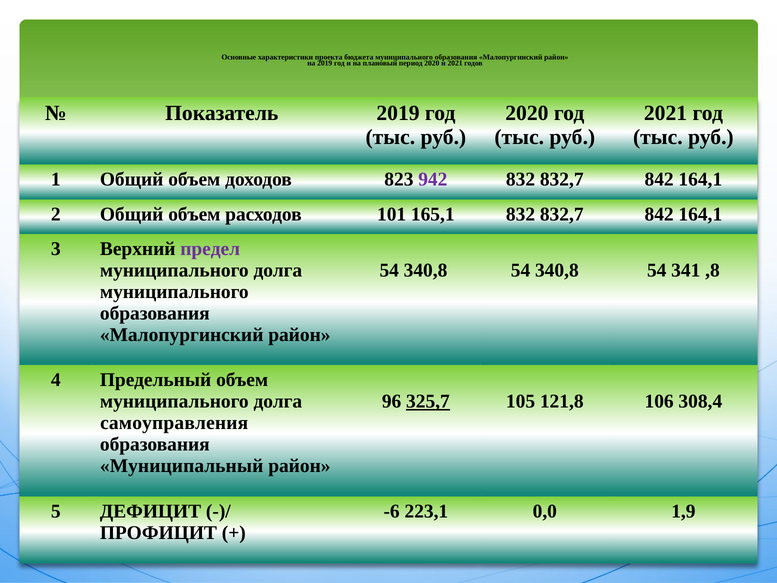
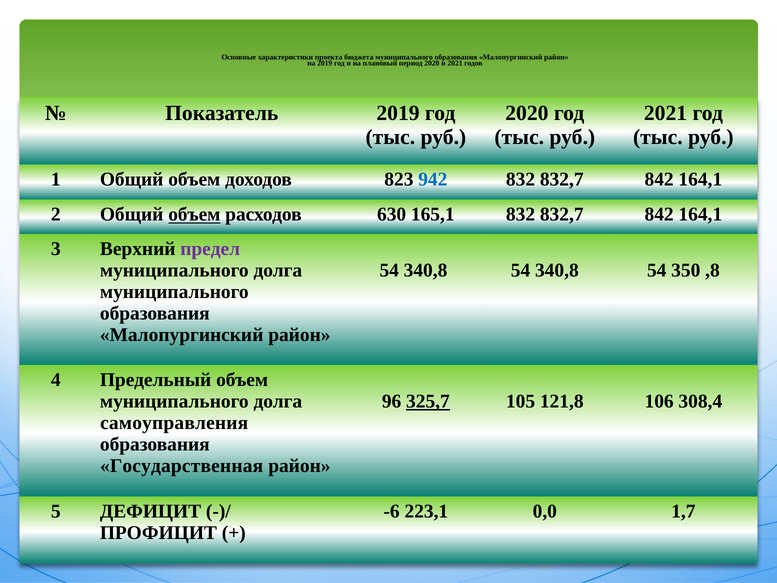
942 colour: purple -> blue (433, 179)
объем underline: none -> present (194, 214)
101: 101 -> 630 (392, 214)
341: 341 -> 350 (686, 270)
Муниципальный: Муниципальный -> Государственная (182, 466)
1,9: 1,9 -> 1,7 (683, 511)
